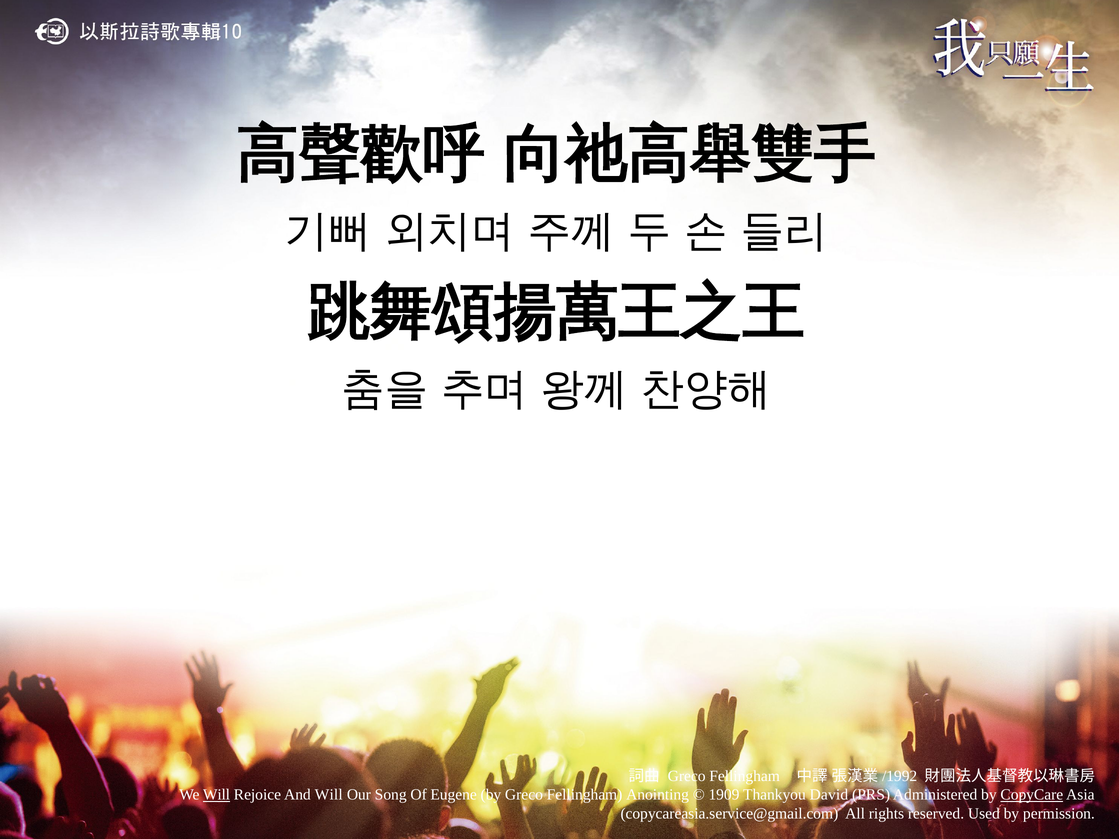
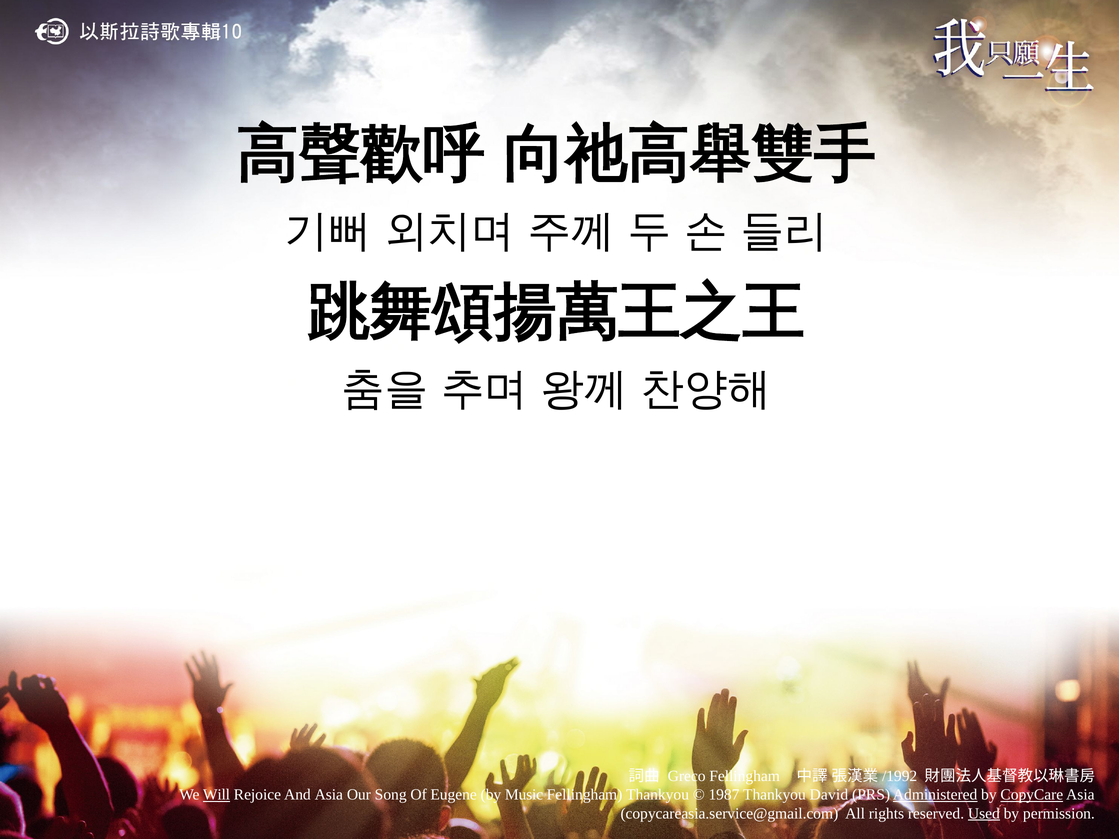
And Will: Will -> Asia (329, 795)
by Greco: Greco -> Music (524, 795)
Fellingham Anointing: Anointing -> Thankyou (658, 795)
1909: 1909 -> 1987 (724, 795)
Administered underline: none -> present (935, 795)
Used underline: none -> present (984, 814)
